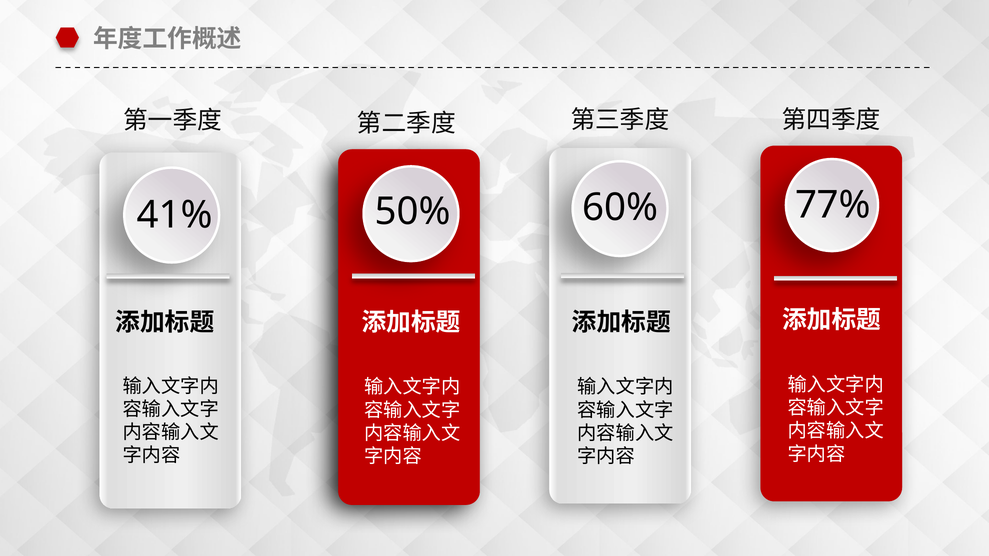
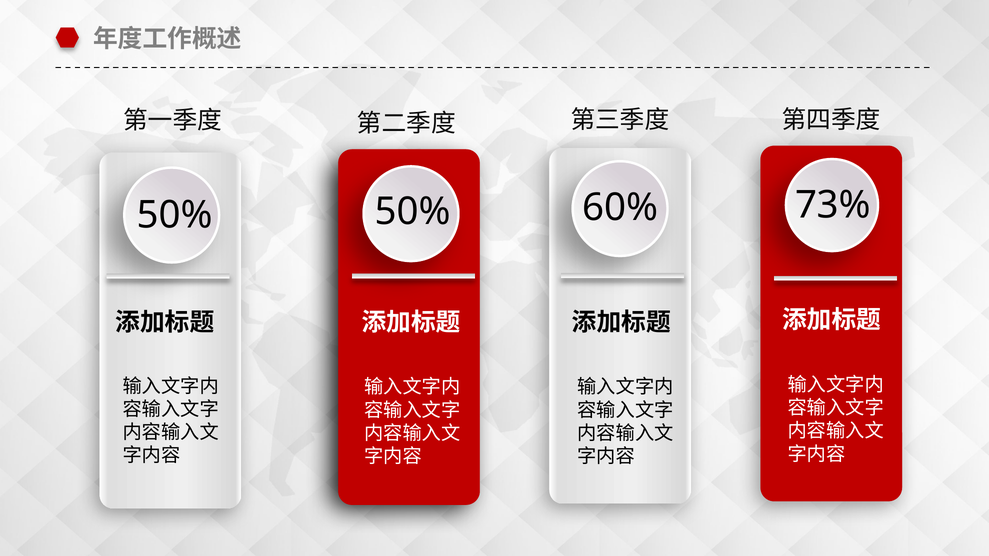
41%: 41% -> 50% (175, 215)
77%: 77% -> 73% (833, 205)
